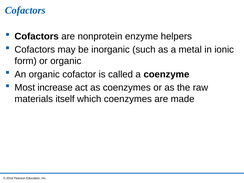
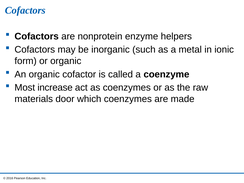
itself: itself -> door (65, 99)
